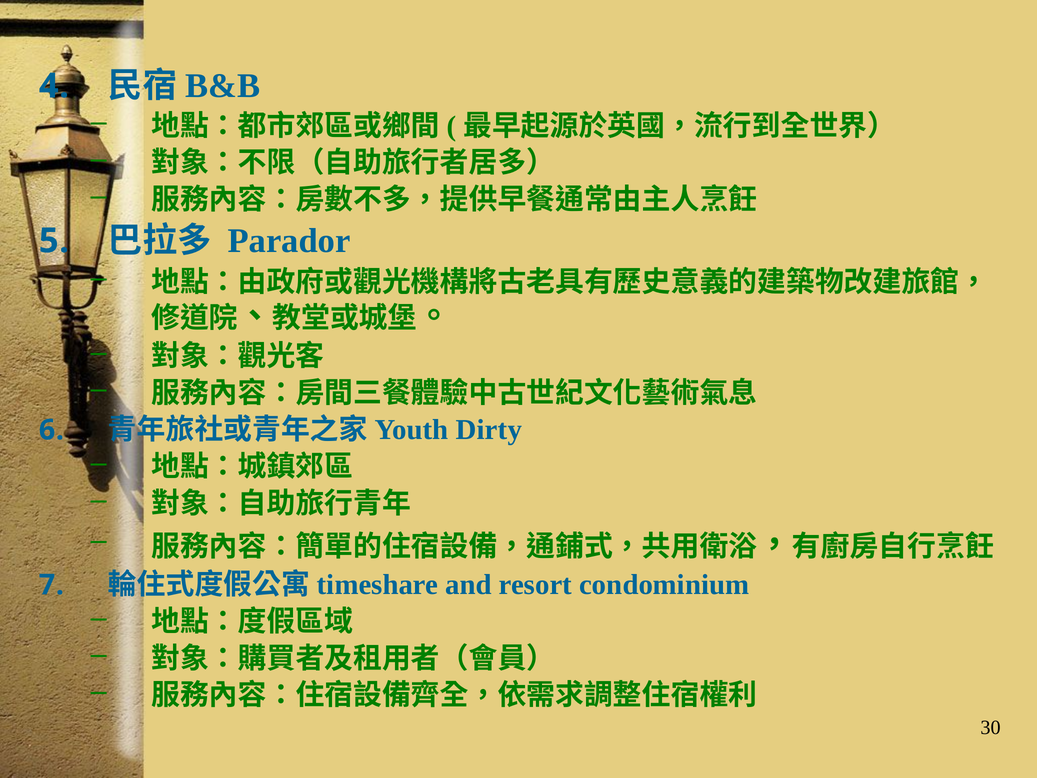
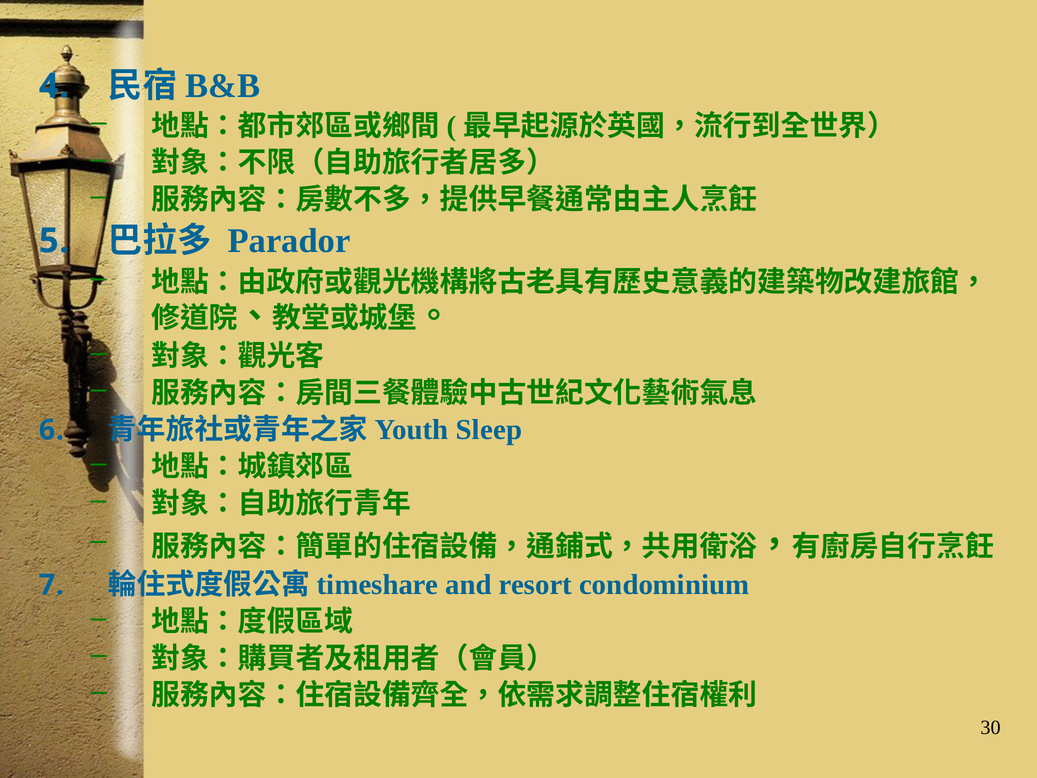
Dirty: Dirty -> Sleep (489, 430)
